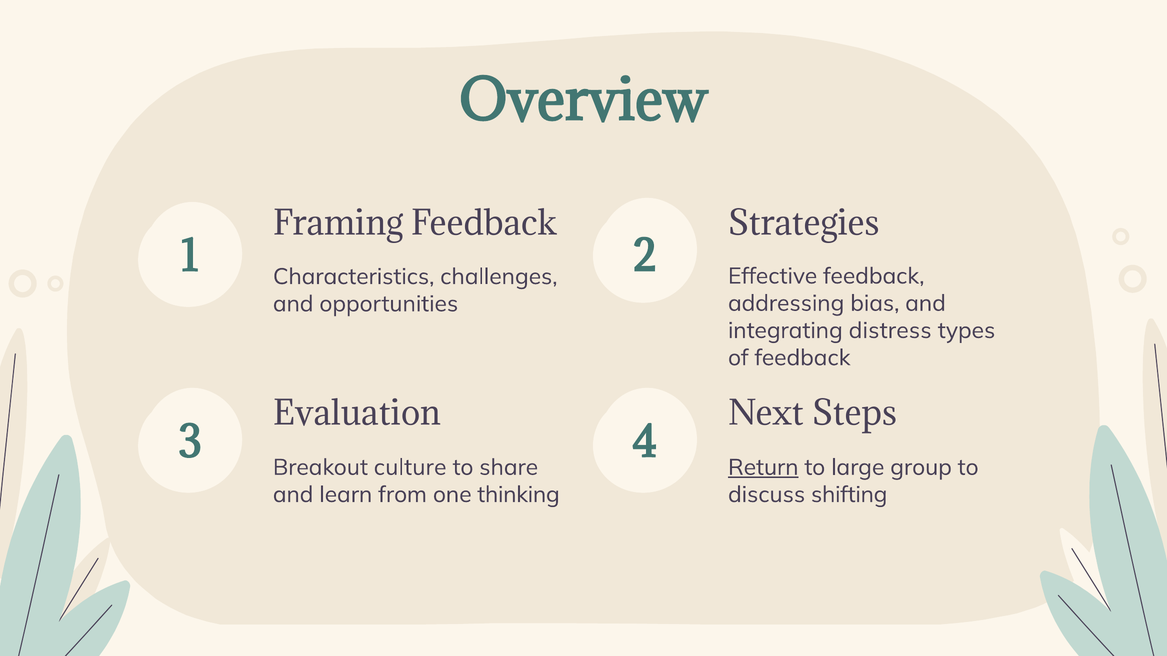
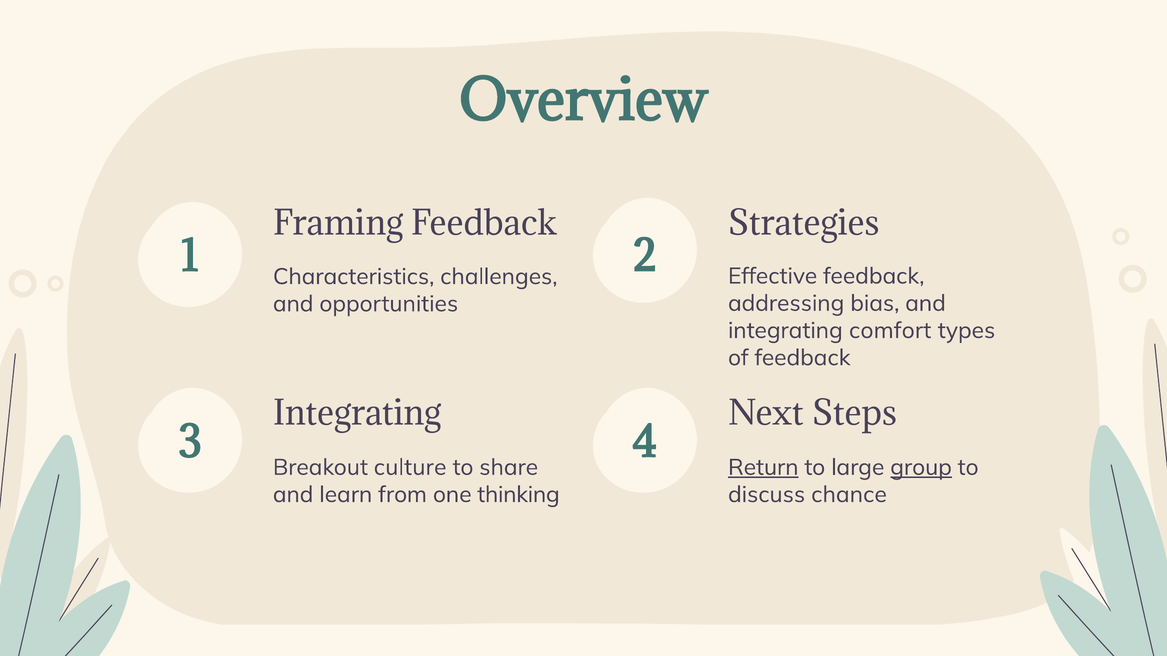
distress: distress -> comfort (890, 331)
Evaluation: Evaluation -> Integrating (357, 414)
group underline: none -> present (921, 468)
shifting: shifting -> chance (849, 495)
